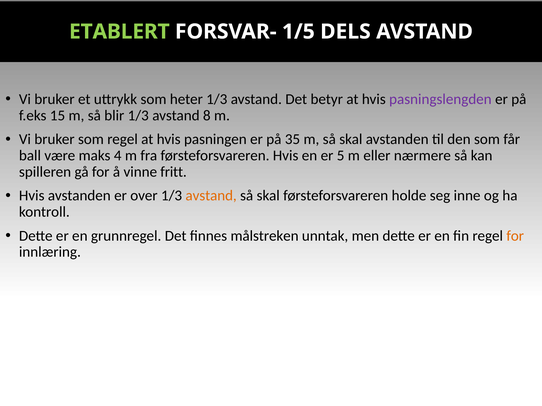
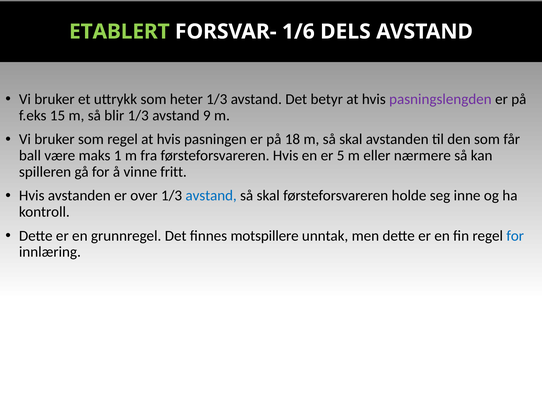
1/5: 1/5 -> 1/6 (298, 32)
8: 8 -> 9 (207, 116)
35: 35 -> 18 (292, 140)
4: 4 -> 1 (118, 156)
avstand colour: orange -> blue (211, 196)
målstreken: målstreken -> motspillere (265, 236)
for colour: orange -> blue (515, 236)
